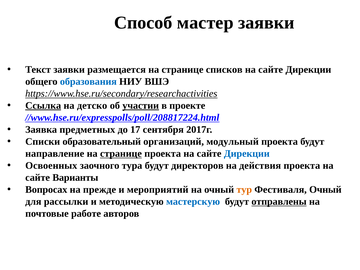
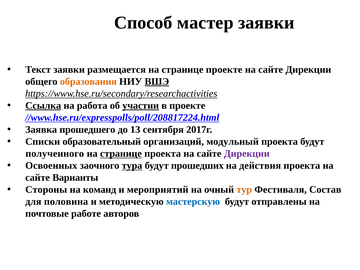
странице списков: списков -> проекте (224, 70)
образования colour: blue -> orange (88, 82)
ВШЭ underline: none -> present (157, 82)
детско: детско -> работа (92, 106)
предметных: предметных -> прошедшего (87, 130)
17: 17 -> 13 (135, 130)
направление: направление -> полученного (55, 154)
Дирекции colour: blue -> purple (247, 154)
тура underline: none -> present (132, 166)
директоров: директоров -> прошедших (197, 166)
Вопросах: Вопросах -> Стороны (46, 190)
прежде: прежде -> команд (100, 190)
Фестиваля Очный: Очный -> Состав (325, 190)
рассылки: рассылки -> половина (66, 202)
отправлены underline: present -> none (279, 202)
